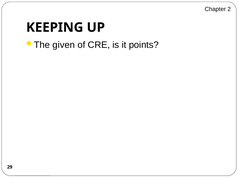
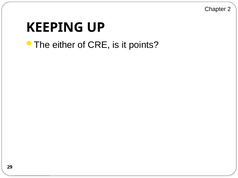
given: given -> either (64, 45)
